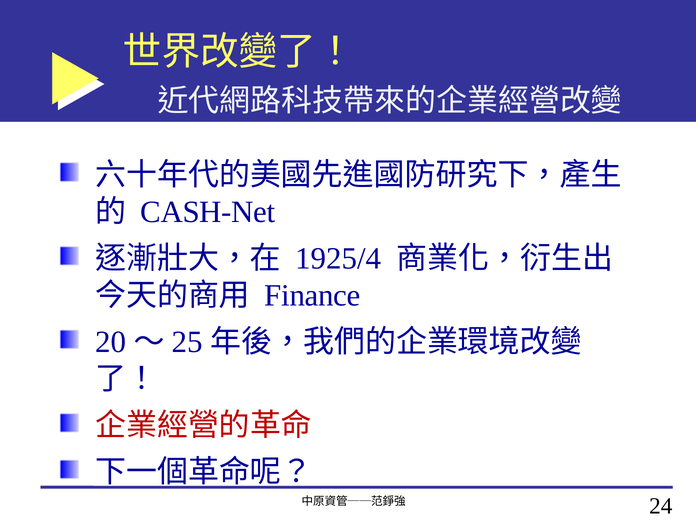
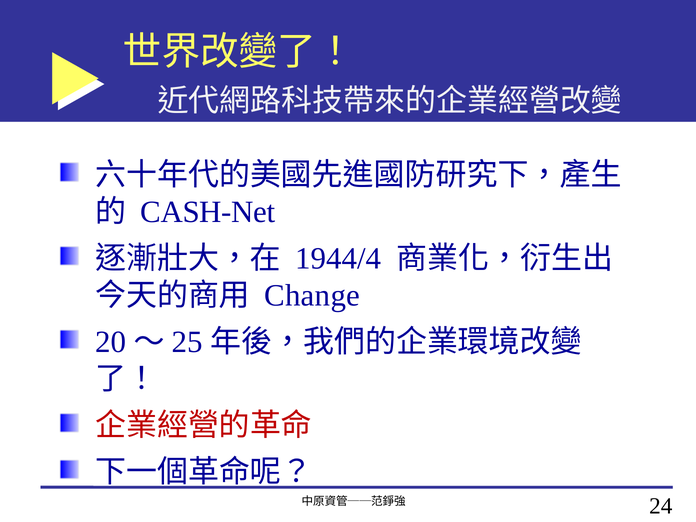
1925/4: 1925/4 -> 1944/4 (338, 259)
Finance: Finance -> Change (312, 296)
